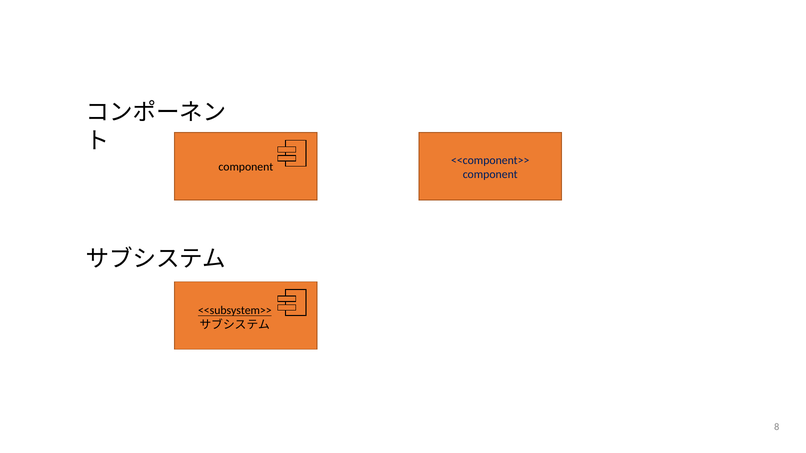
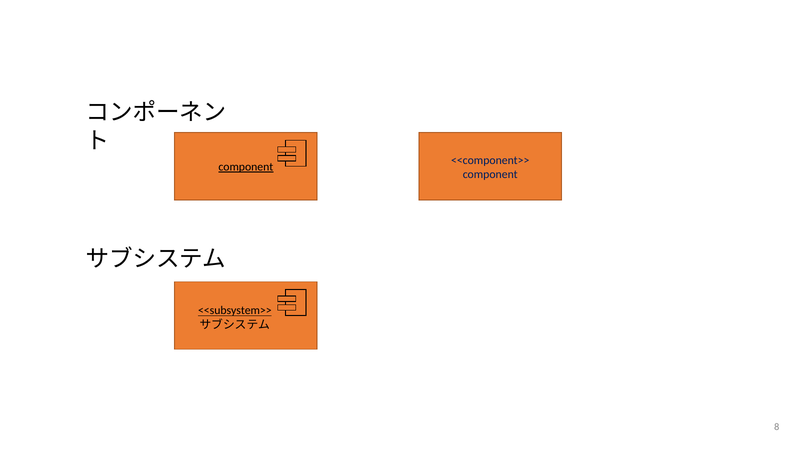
component underline: none -> present (246, 167)
